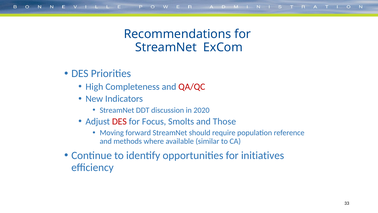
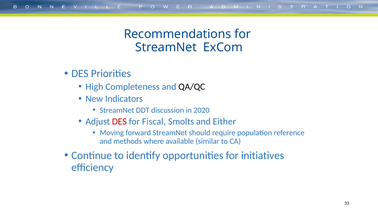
QA/QC colour: red -> black (192, 86)
Focus: Focus -> Fiscal (154, 121)
Those: Those -> Either (224, 121)
